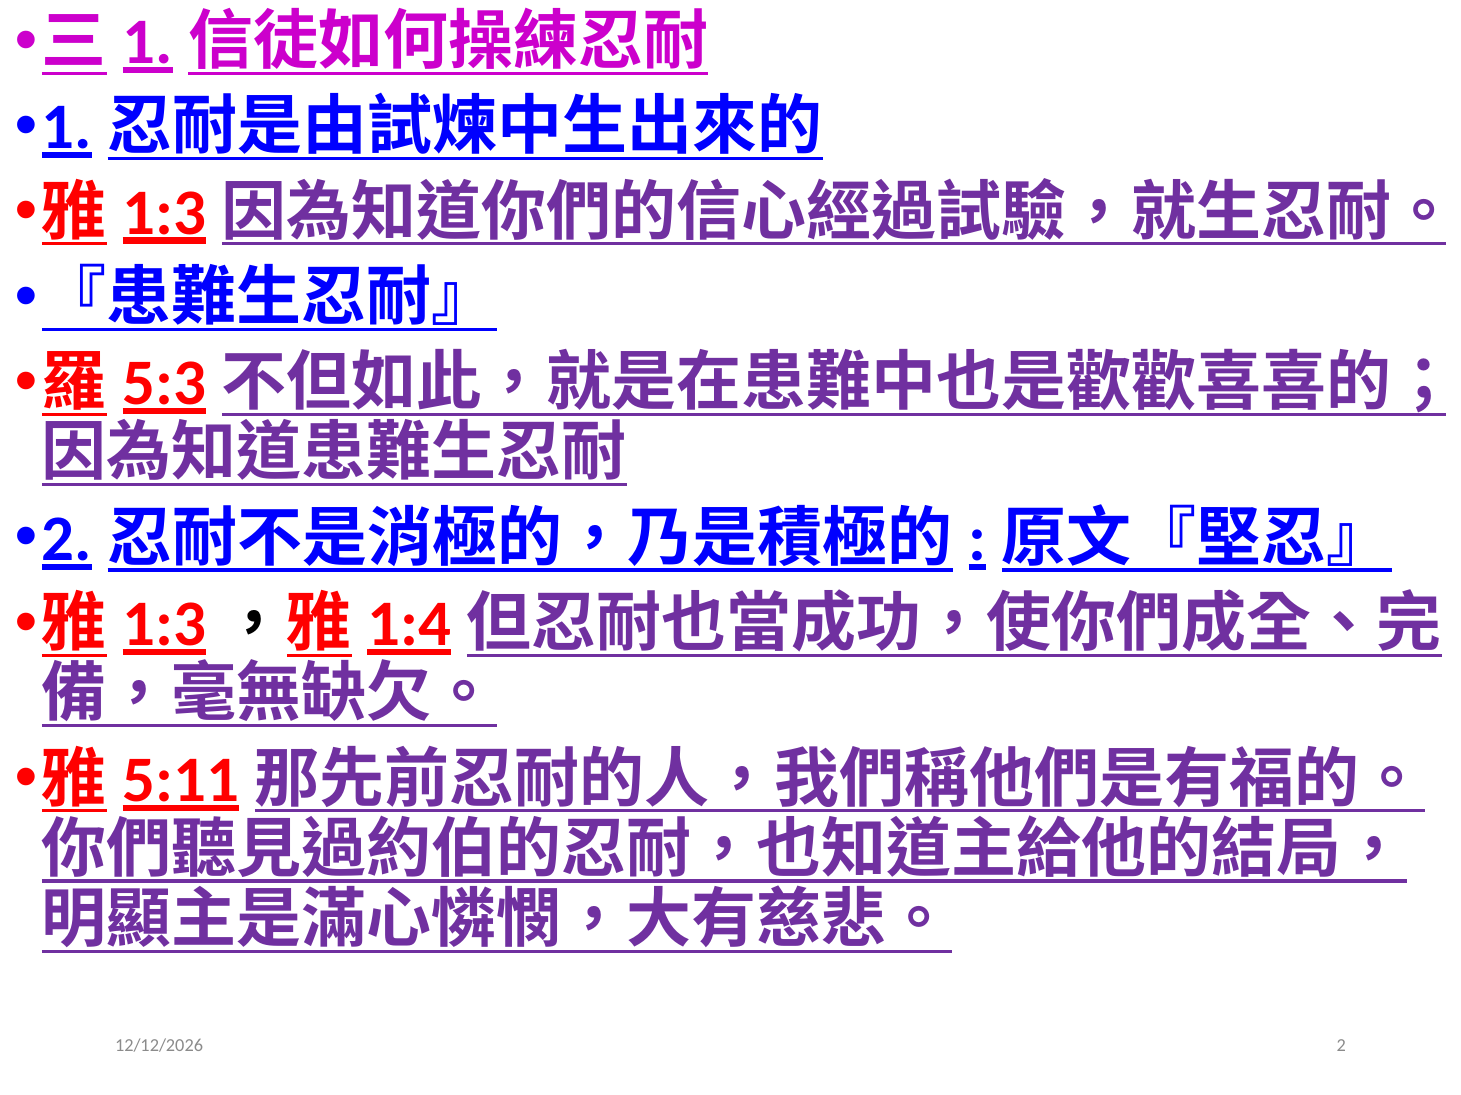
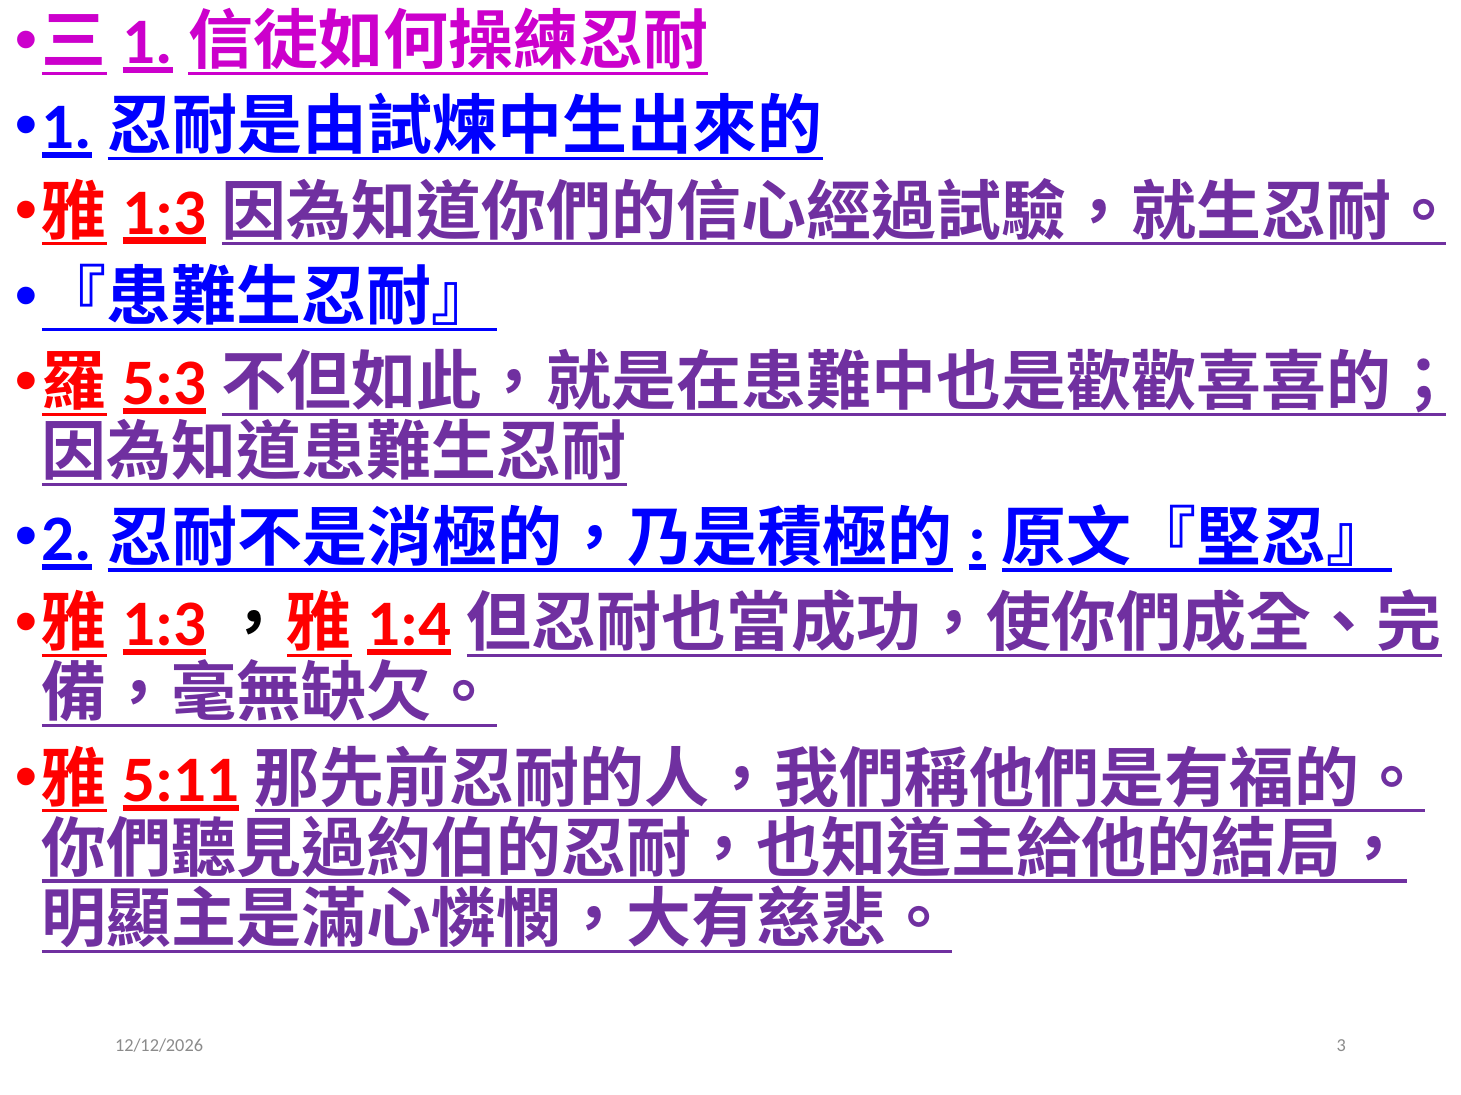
2: 2 -> 3 (1341, 1046)
